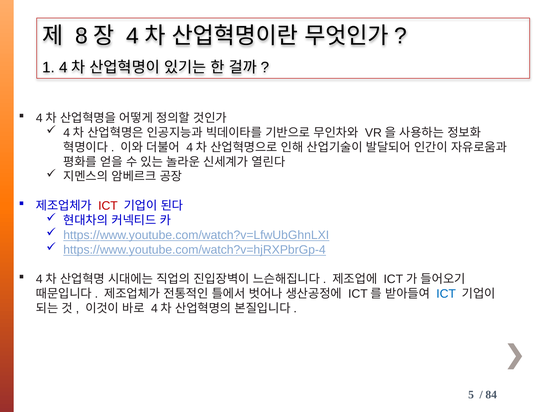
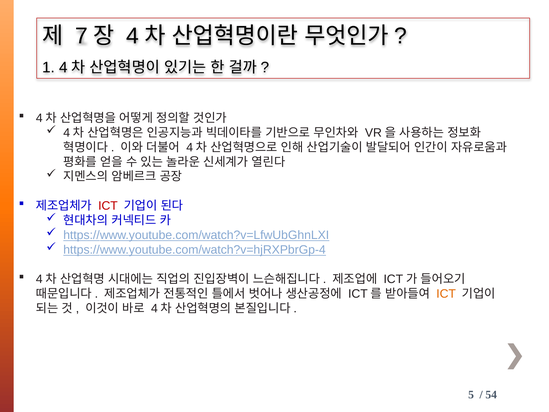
8: 8 -> 7 (81, 36)
ICT colour: blue -> orange (446, 294)
84: 84 -> 54 (491, 395)
